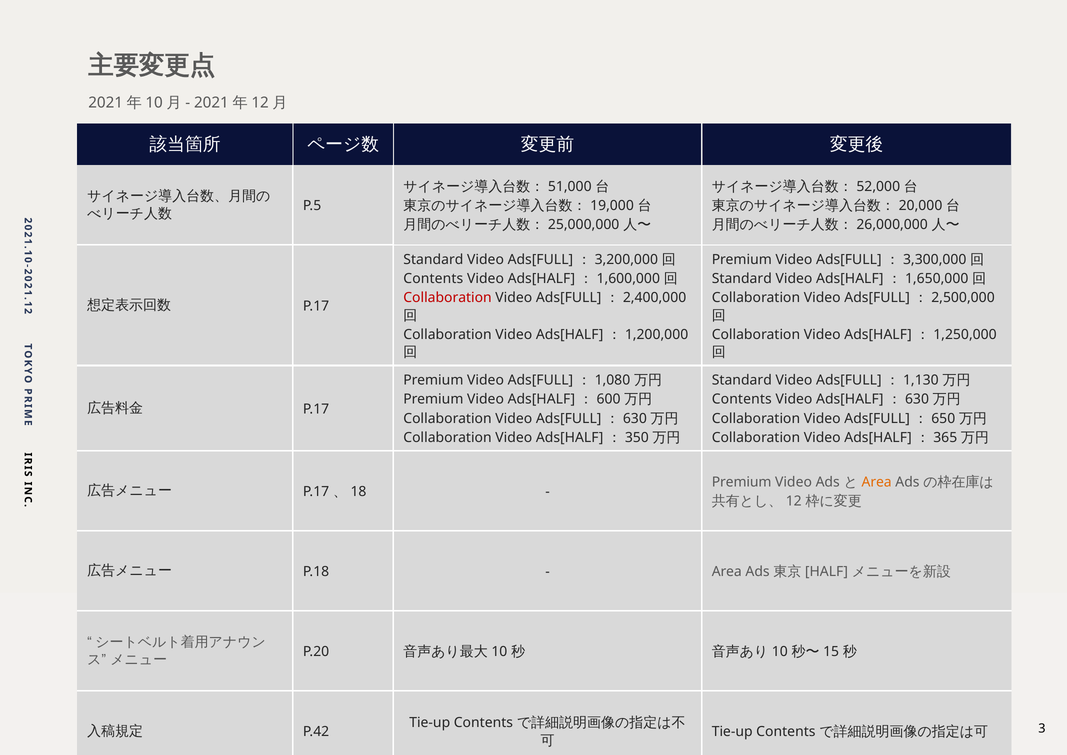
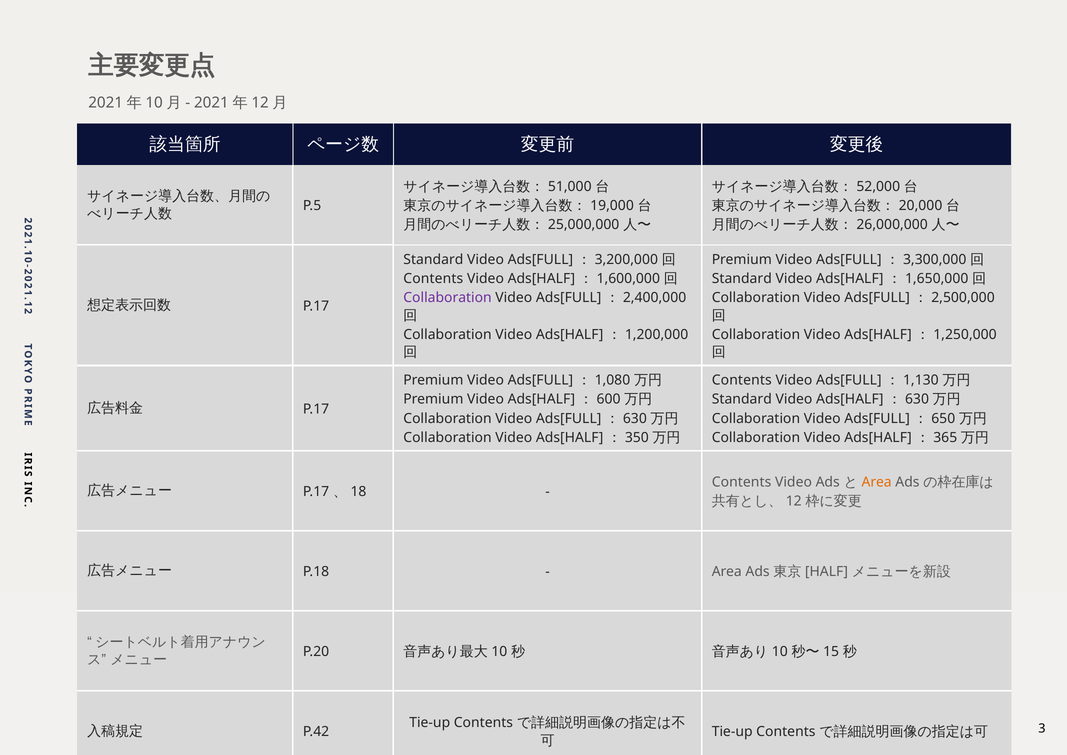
Collaboration colour: red -> purple (448, 298)
Standard: Standard -> Contents (742, 380)
Contents: Contents -> Standard (742, 399)
Premium: Premium -> Contents (742, 482)
